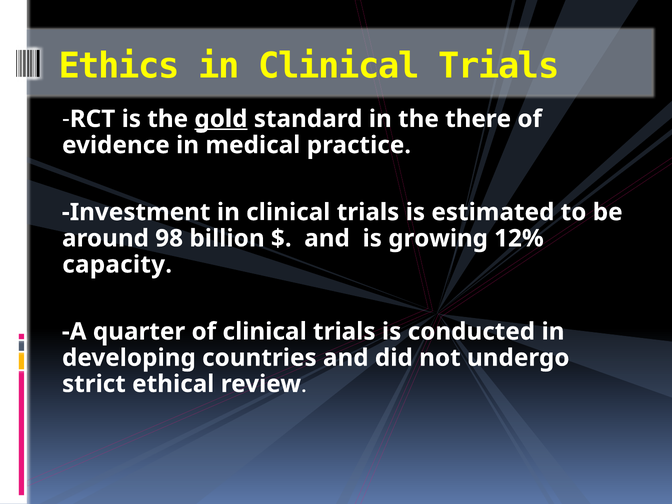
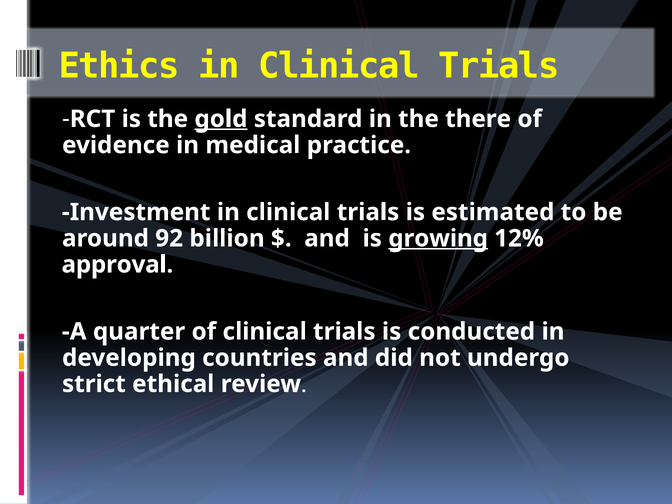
98: 98 -> 92 (169, 238)
growing underline: none -> present (438, 238)
capacity: capacity -> approval (117, 265)
